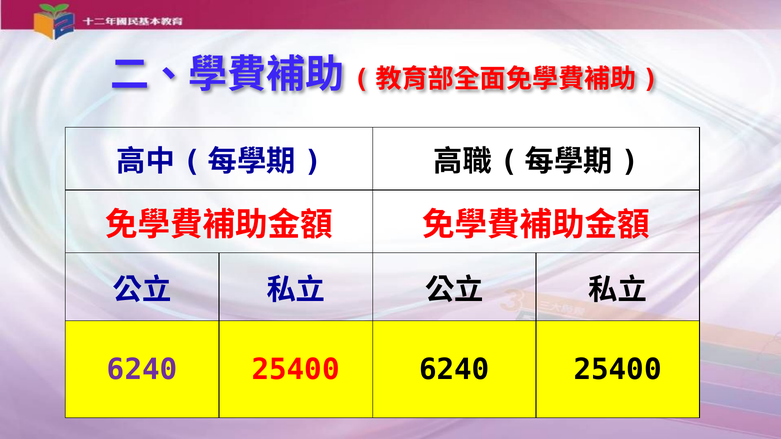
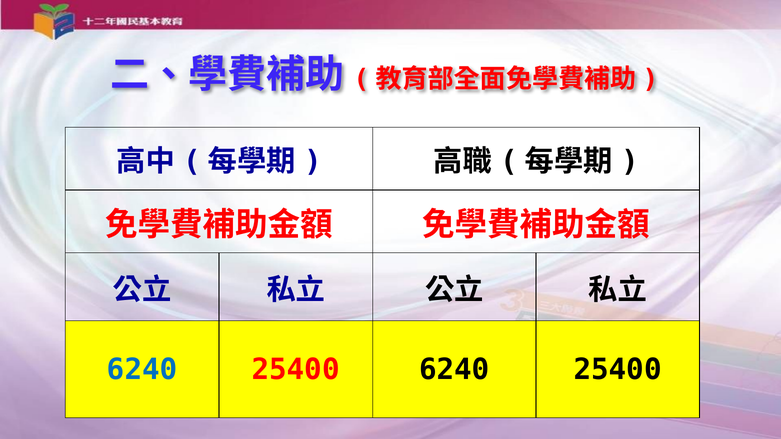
6240 colour: purple -> blue (142, 370)
